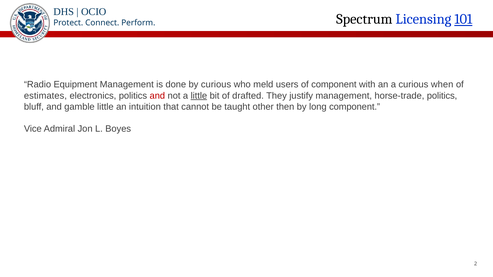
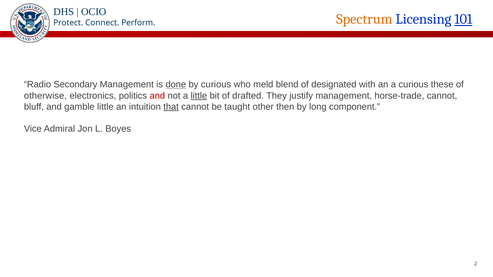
Spectrum colour: black -> orange (364, 19)
Equipment: Equipment -> Secondary (75, 85)
done underline: none -> present (176, 85)
users: users -> blend (287, 85)
of component: component -> designated (334, 85)
when: when -> these (442, 85)
estimates: estimates -> otherwise (45, 96)
horse-trade politics: politics -> cannot (442, 96)
that underline: none -> present (171, 107)
